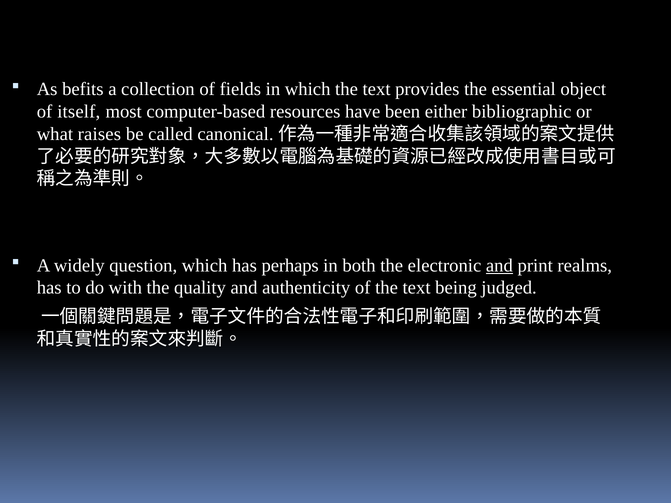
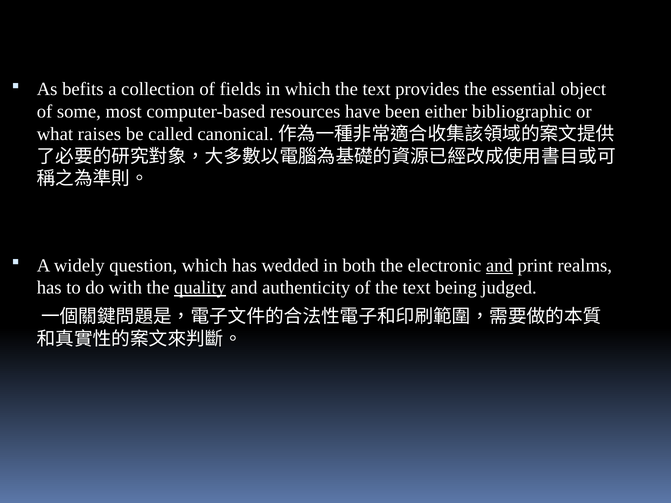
itself: itself -> some (79, 112)
perhaps: perhaps -> wedded (290, 266)
quality underline: none -> present (200, 288)
